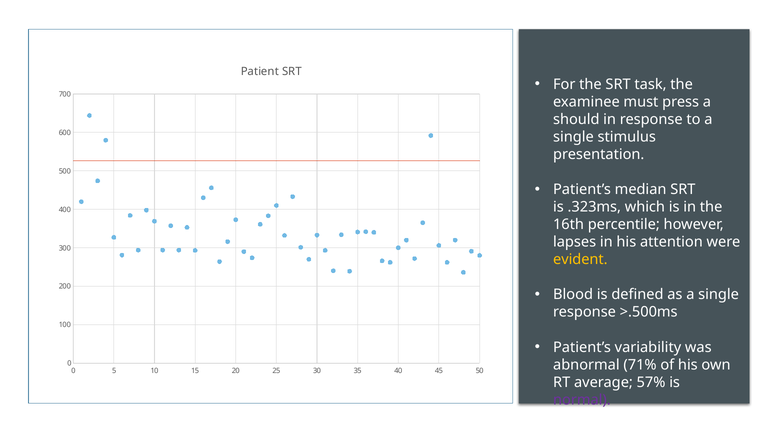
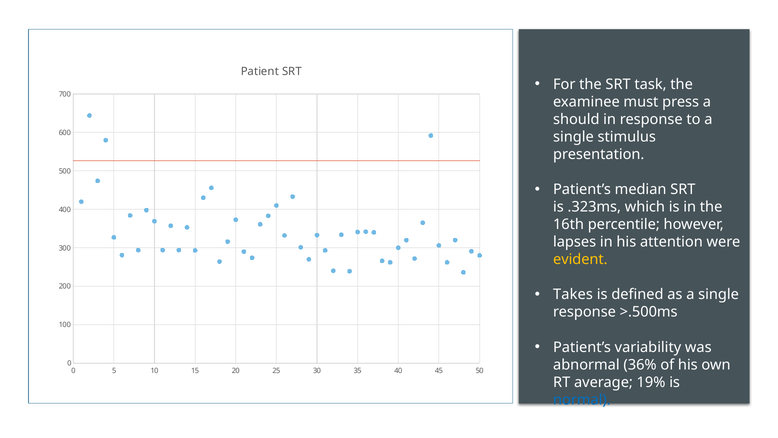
Blood: Blood -> Takes (573, 294)
71%: 71% -> 36% (640, 364)
57%: 57% -> 19% (651, 382)
normal colour: purple -> blue (582, 399)
